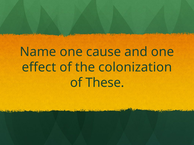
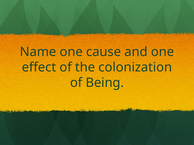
These: These -> Being (105, 83)
